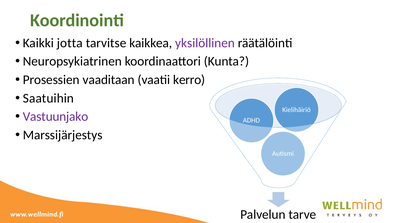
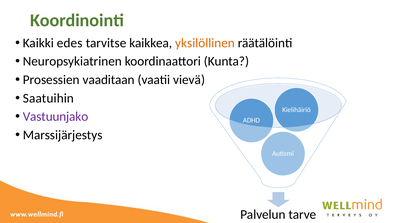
jotta: jotta -> edes (70, 43)
yksilöllinen colour: purple -> orange (205, 43)
kerro: kerro -> vievä (189, 80)
